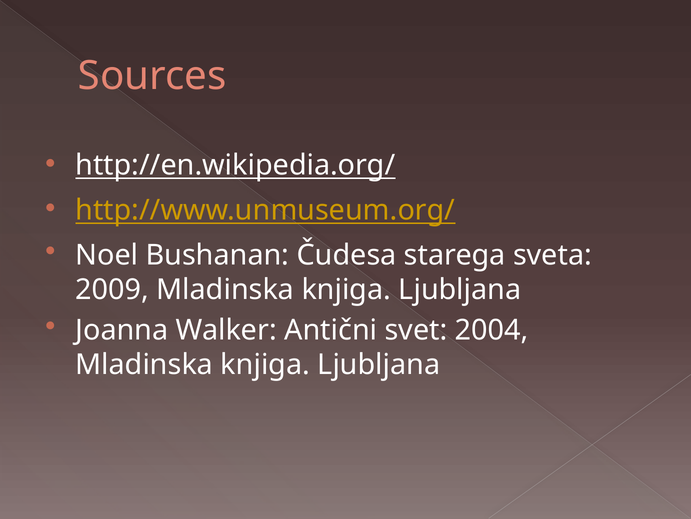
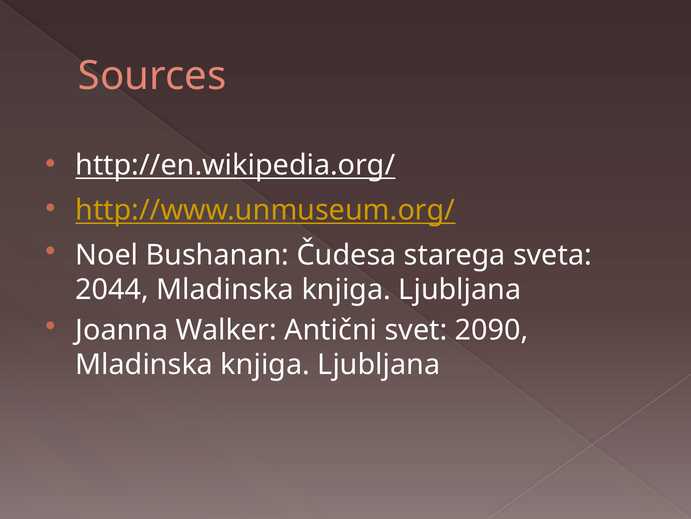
2009: 2009 -> 2044 (112, 289)
2004: 2004 -> 2090 (492, 330)
